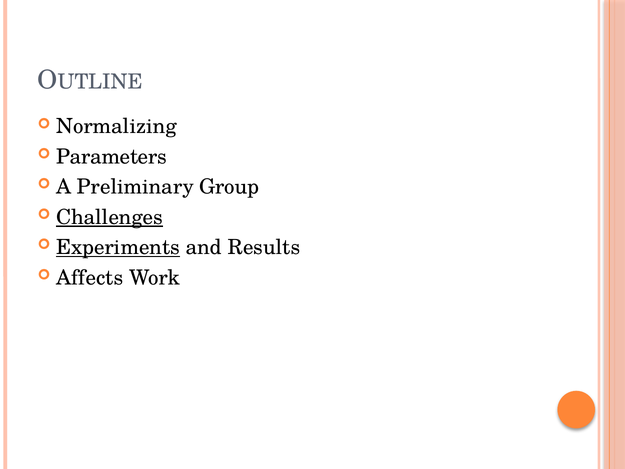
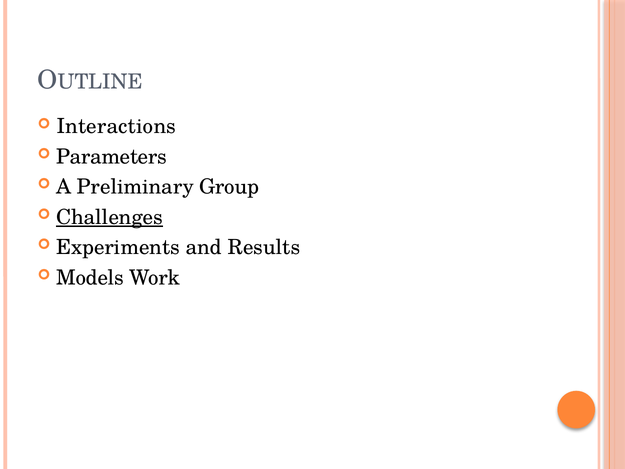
Normalizing: Normalizing -> Interactions (116, 126)
Experiments underline: present -> none (118, 247)
Affects: Affects -> Models (90, 278)
